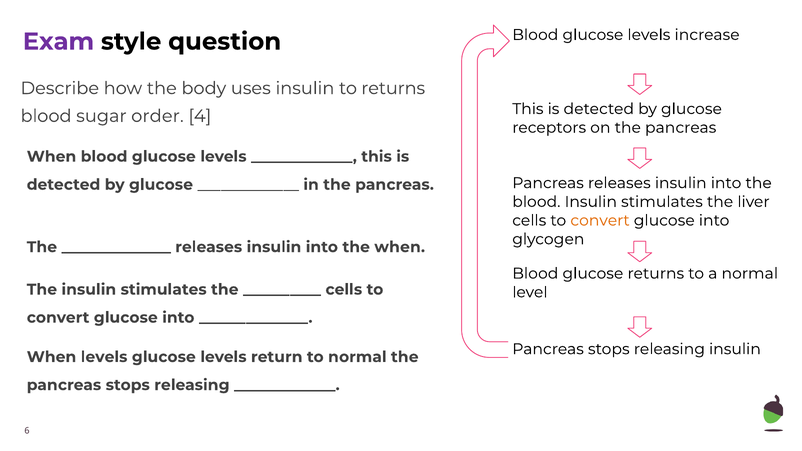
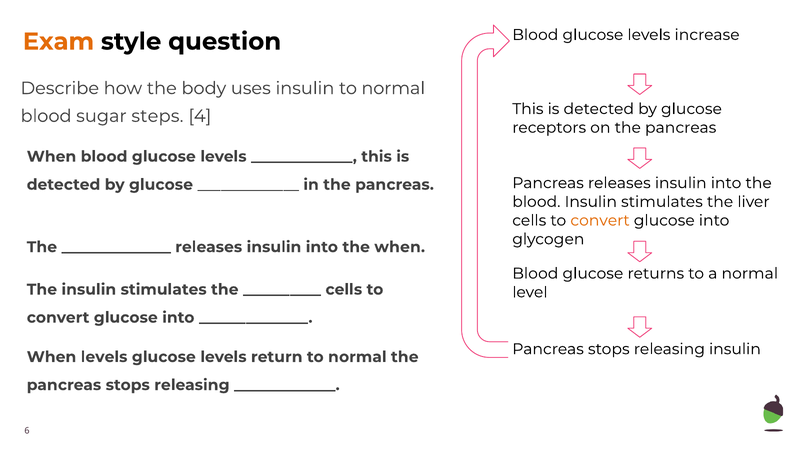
Exam colour: purple -> orange (58, 42)
insulin to returns: returns -> normal (393, 88)
order: order -> steps (157, 116)
